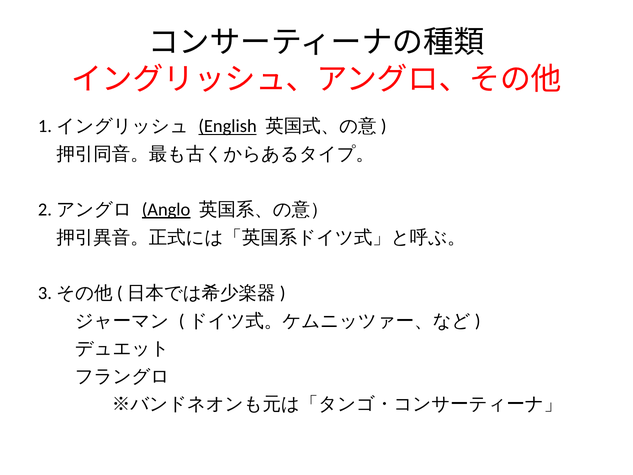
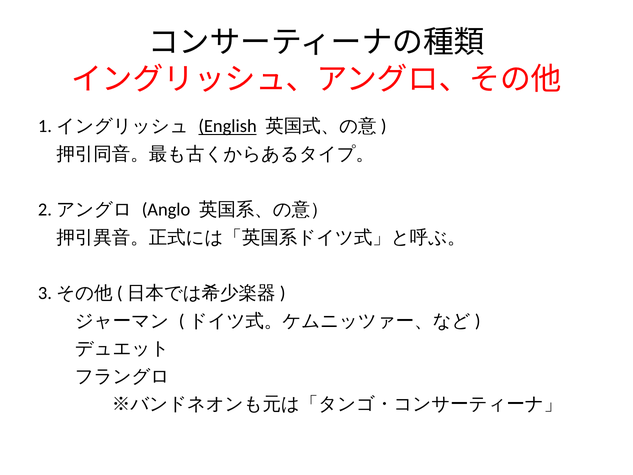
Anglo underline: present -> none (166, 210)
